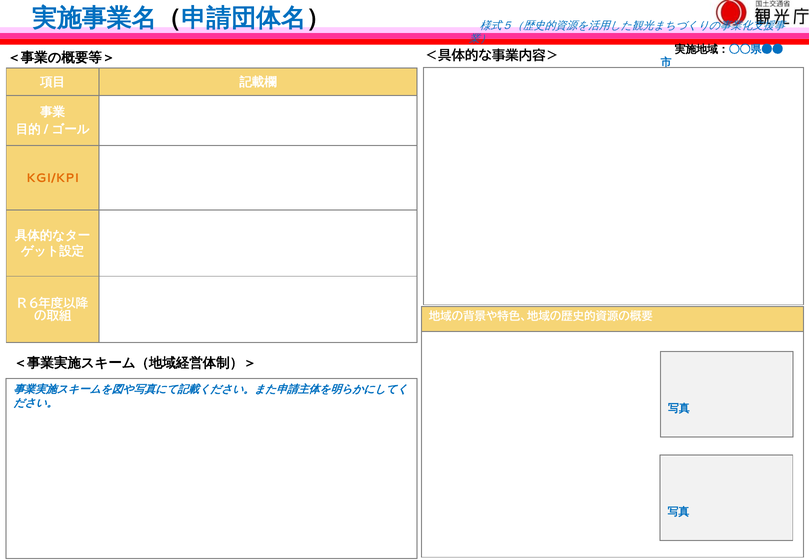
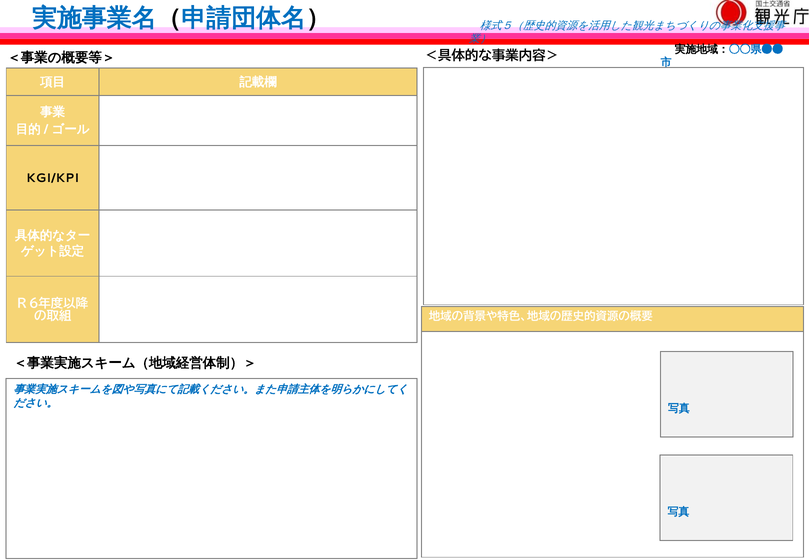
KGI/KPI colour: orange -> black (53, 178)
